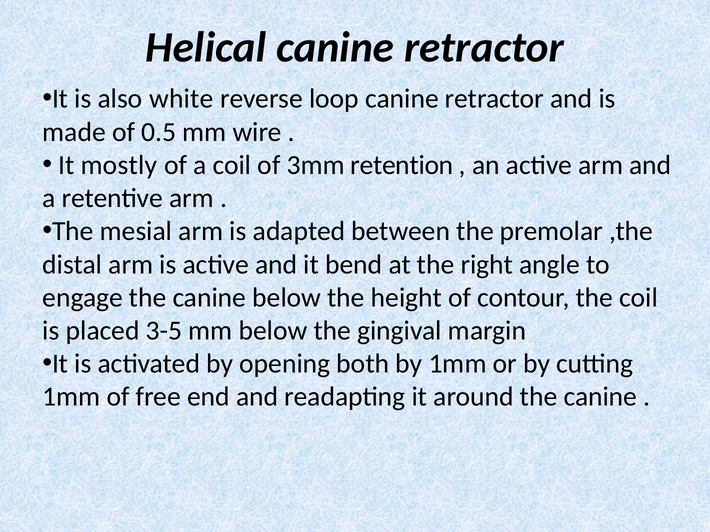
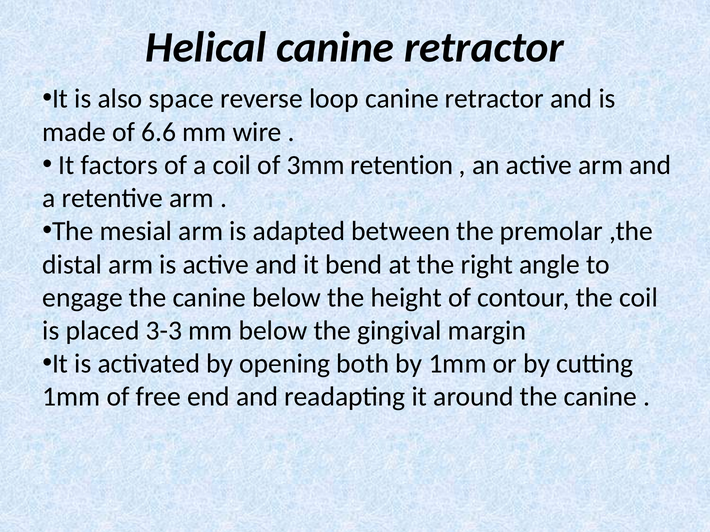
white: white -> space (181, 99)
0.5: 0.5 -> 6.6 (159, 132)
mostly: mostly -> factors (119, 165)
3-5: 3-5 -> 3-3 (164, 331)
